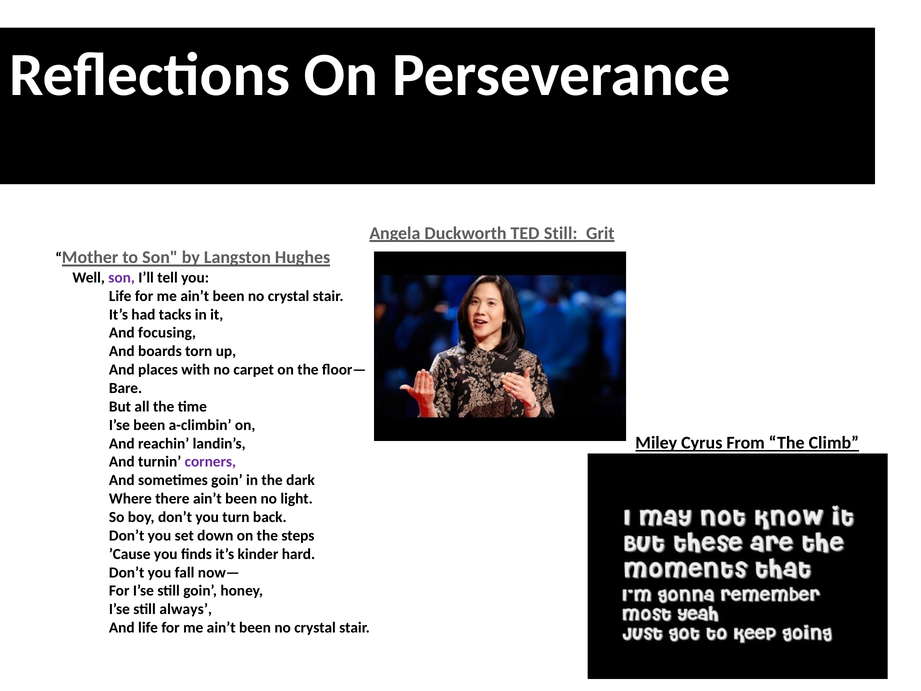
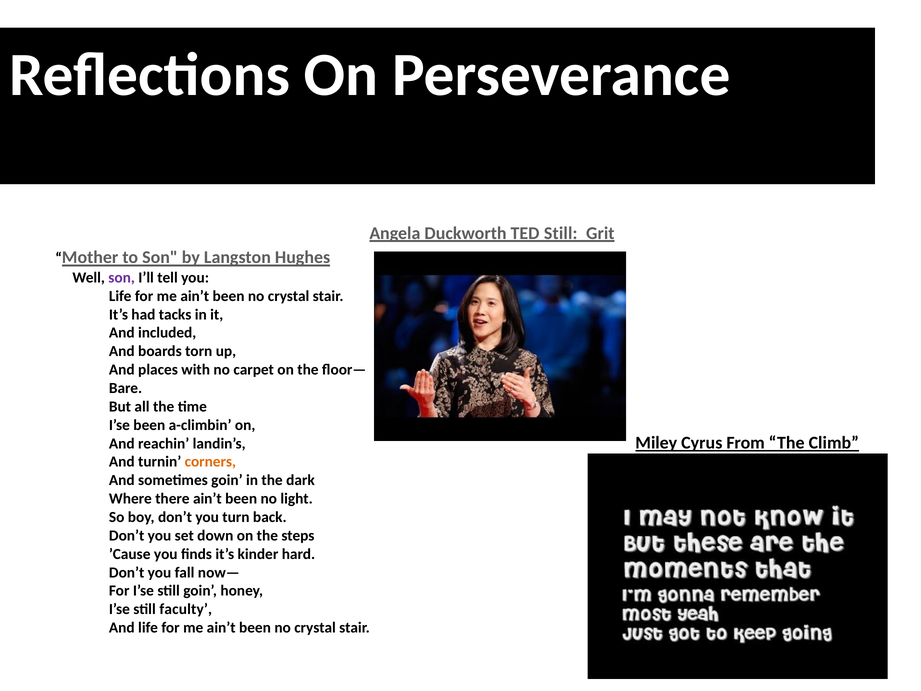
focusing: focusing -> included (167, 333)
corners colour: purple -> orange (210, 462)
always: always -> faculty (186, 609)
